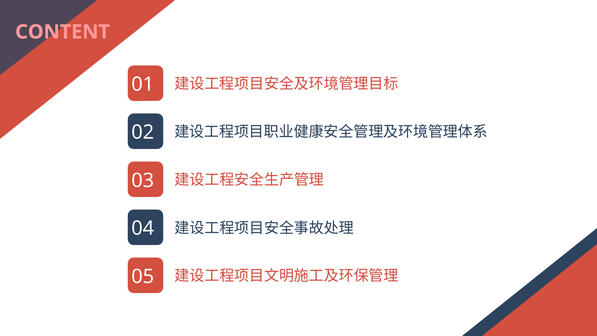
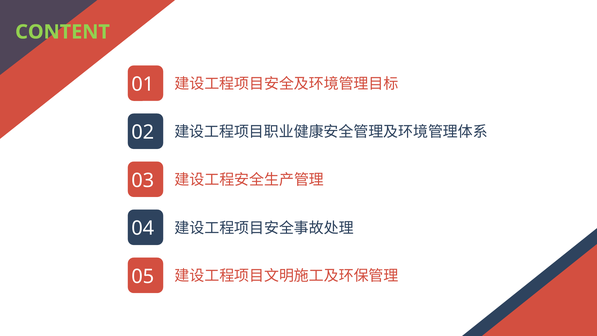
CONTENT colour: pink -> light green (63, 32)
